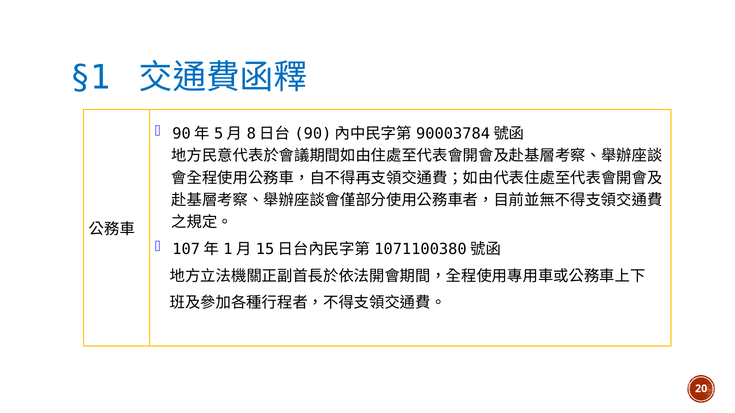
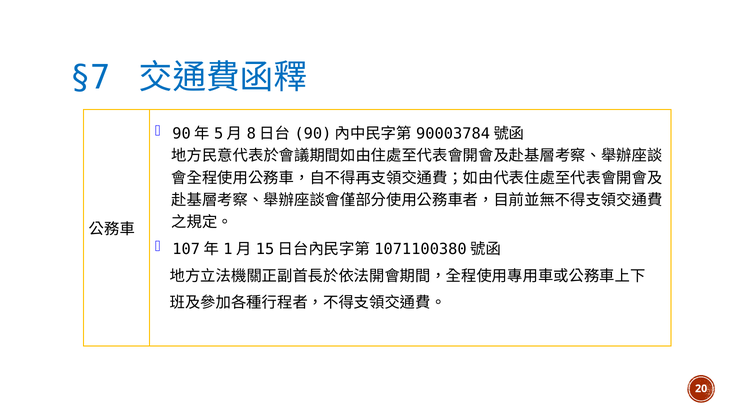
§1: §1 -> §7 (90, 78)
